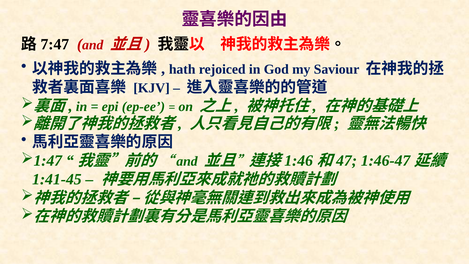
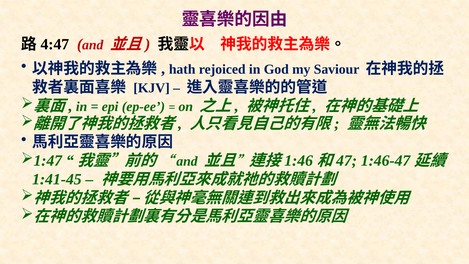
7:47: 7:47 -> 4:47 (55, 44)
